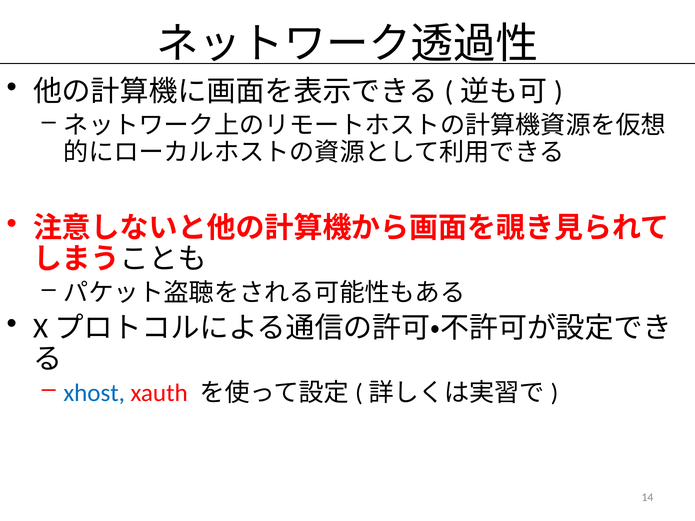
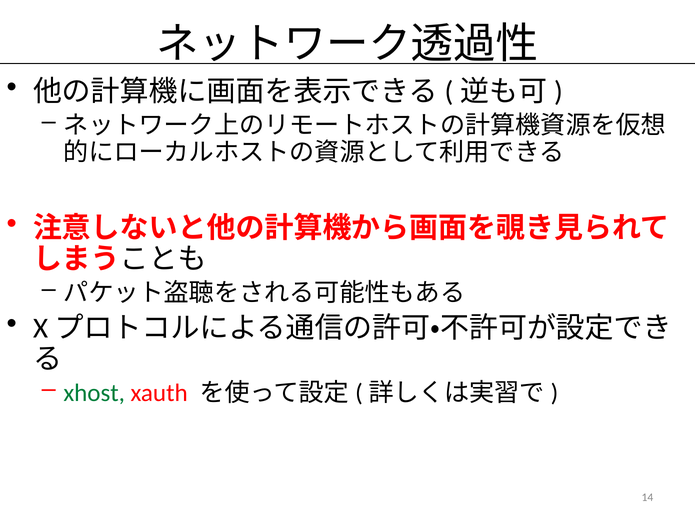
xhost colour: blue -> green (94, 393)
